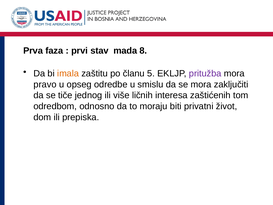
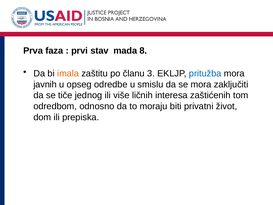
5: 5 -> 3 (151, 73)
pritužba colour: purple -> blue (205, 73)
pravo: pravo -> javnih (45, 84)
